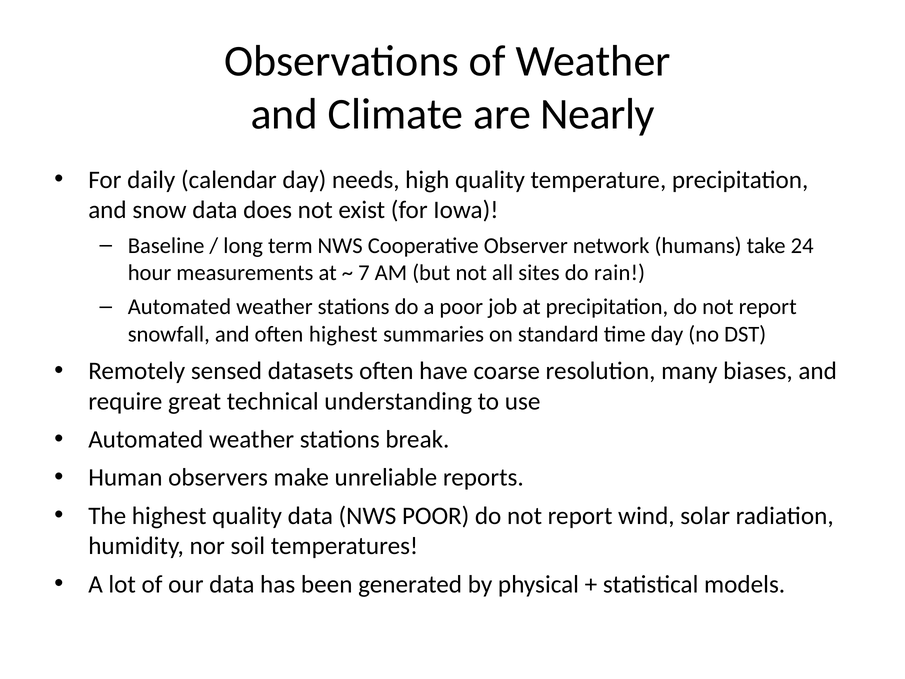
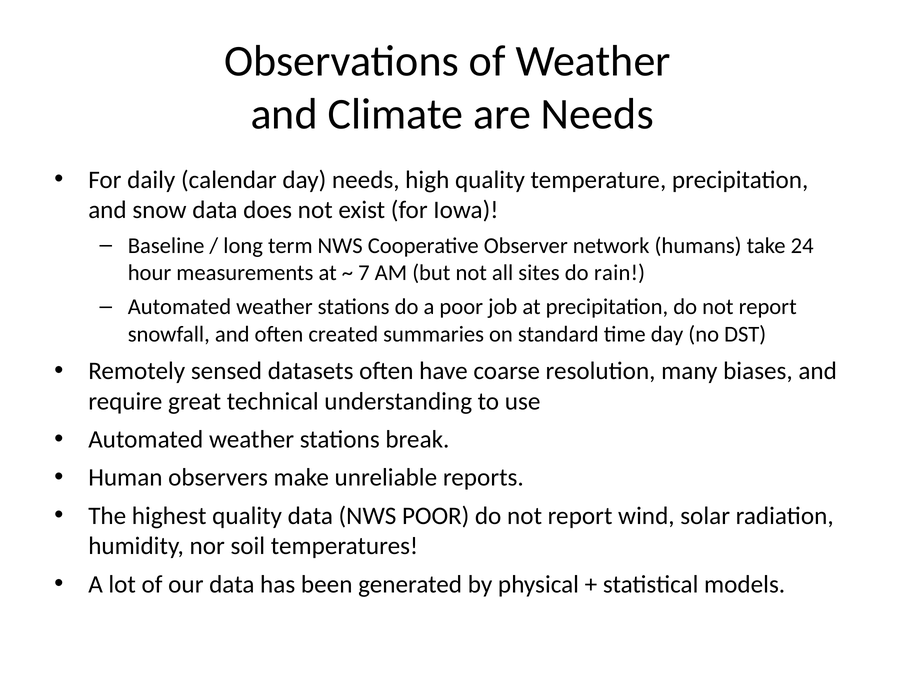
are Nearly: Nearly -> Needs (597, 114)
often highest: highest -> created (343, 334)
